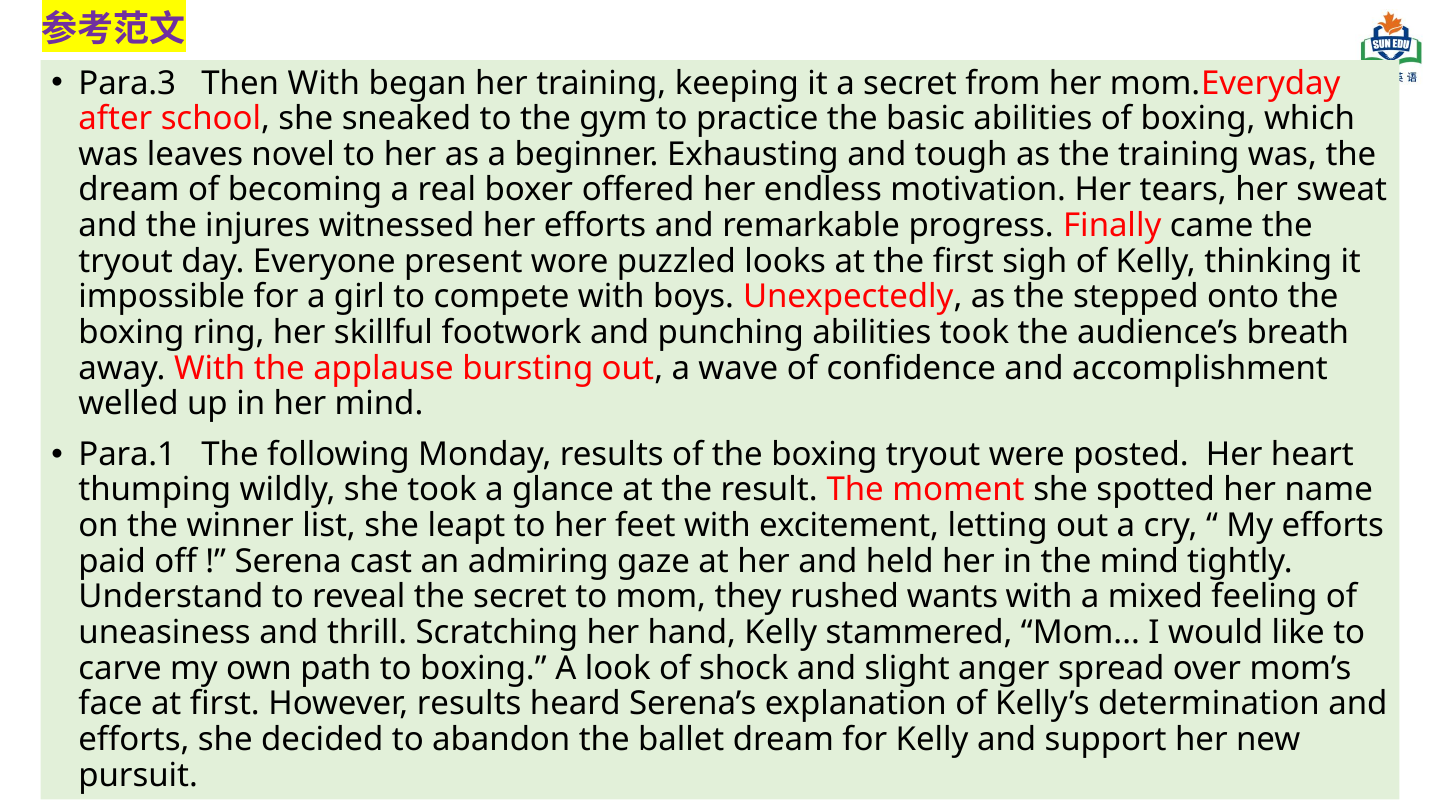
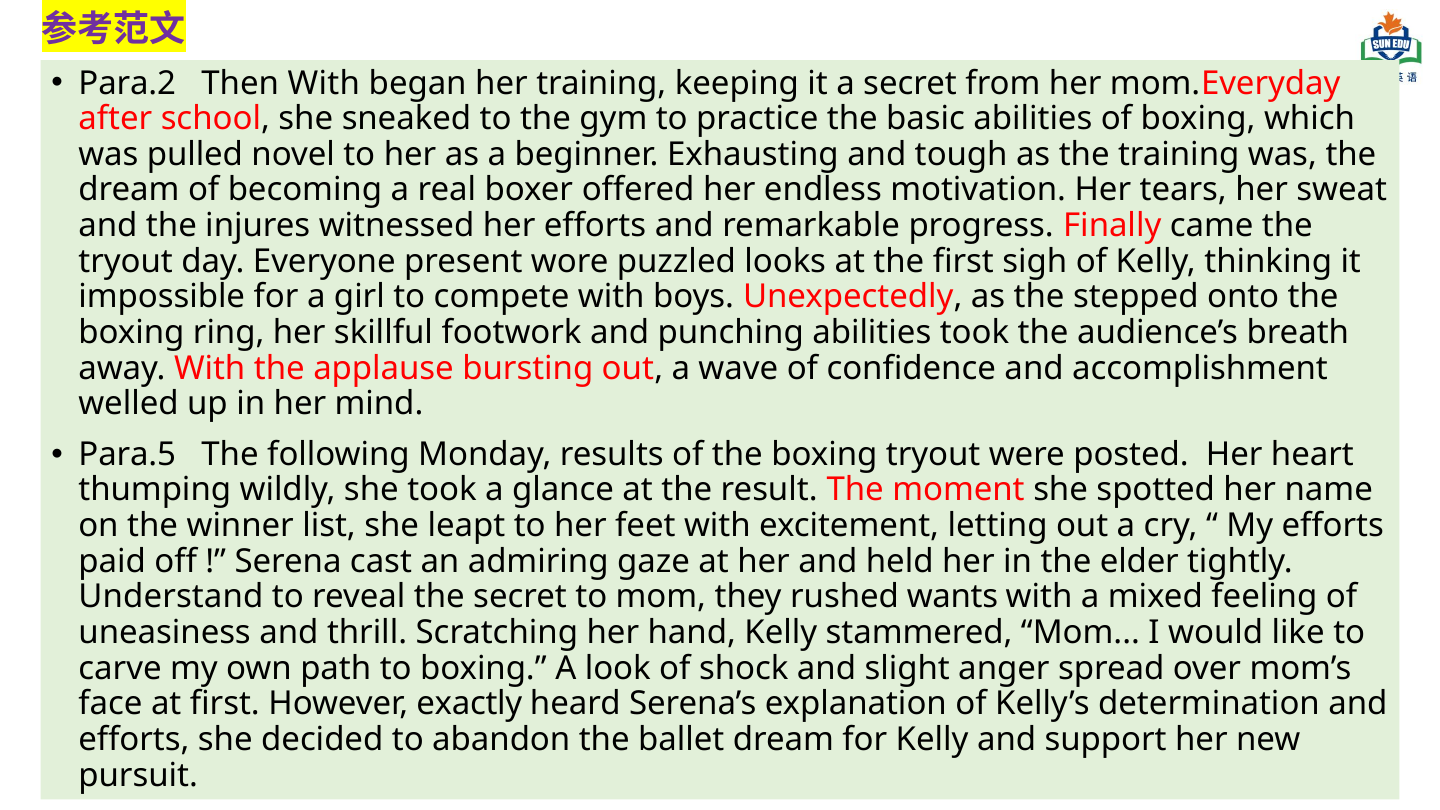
Para.3: Para.3 -> Para.2 (127, 83)
leaves: leaves -> pulled (195, 154)
Para.1: Para.1 -> Para.5 (127, 454)
the mind: mind -> elder (1139, 561)
However results: results -> exactly (469, 704)
